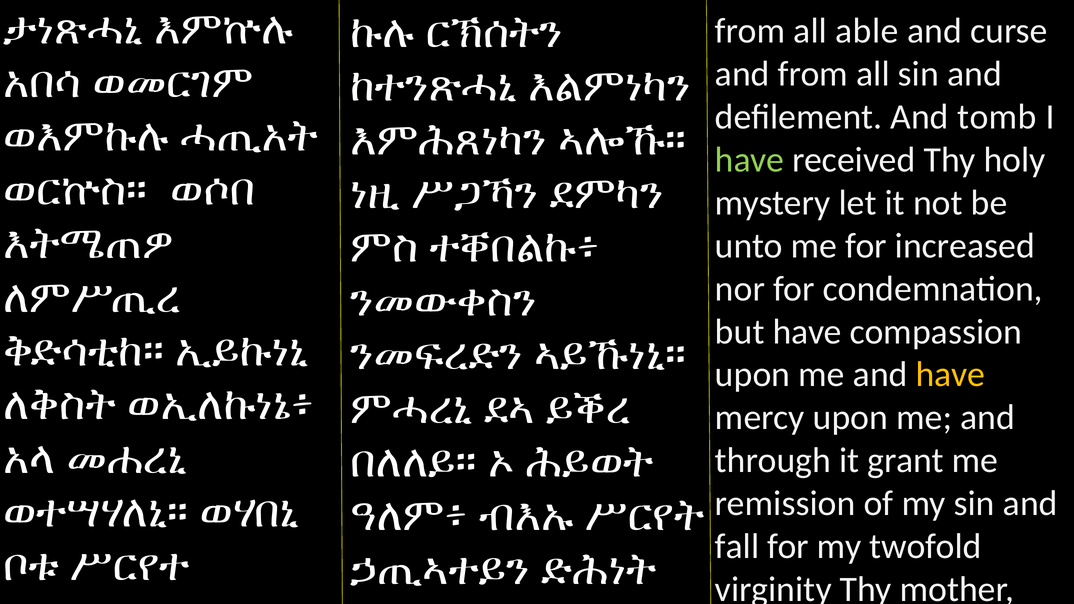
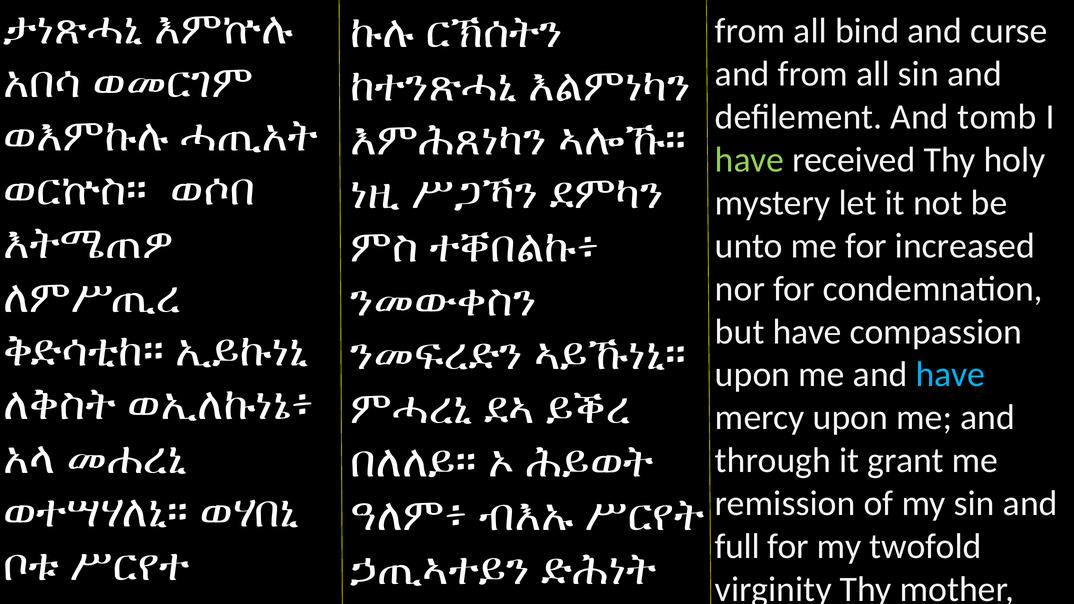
able: able -> bind (867, 31)
have colour: yellow -> light blue (950, 375)
fall: fall -> full (737, 547)
